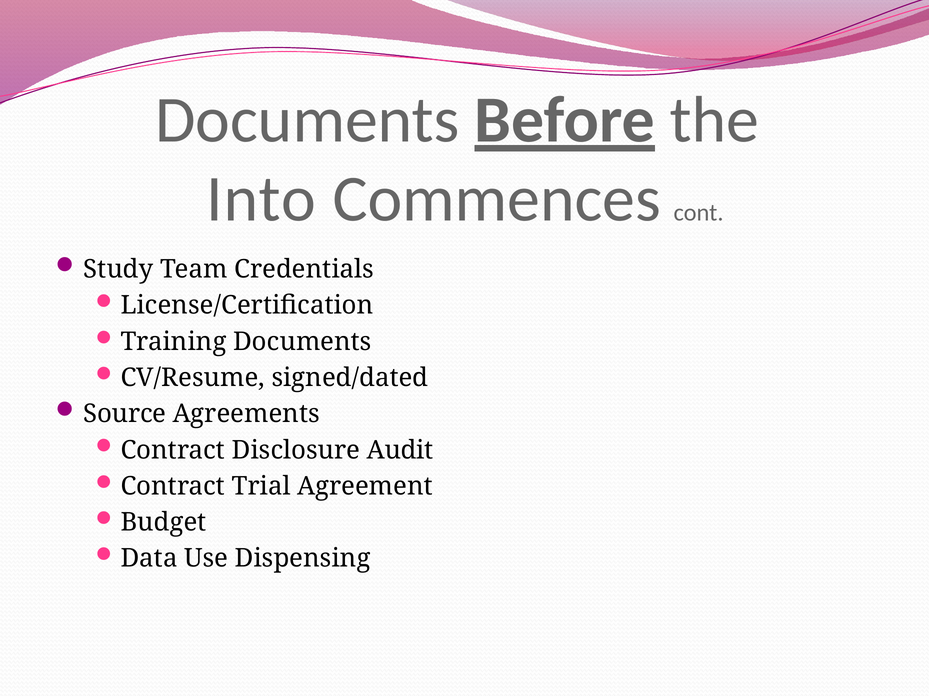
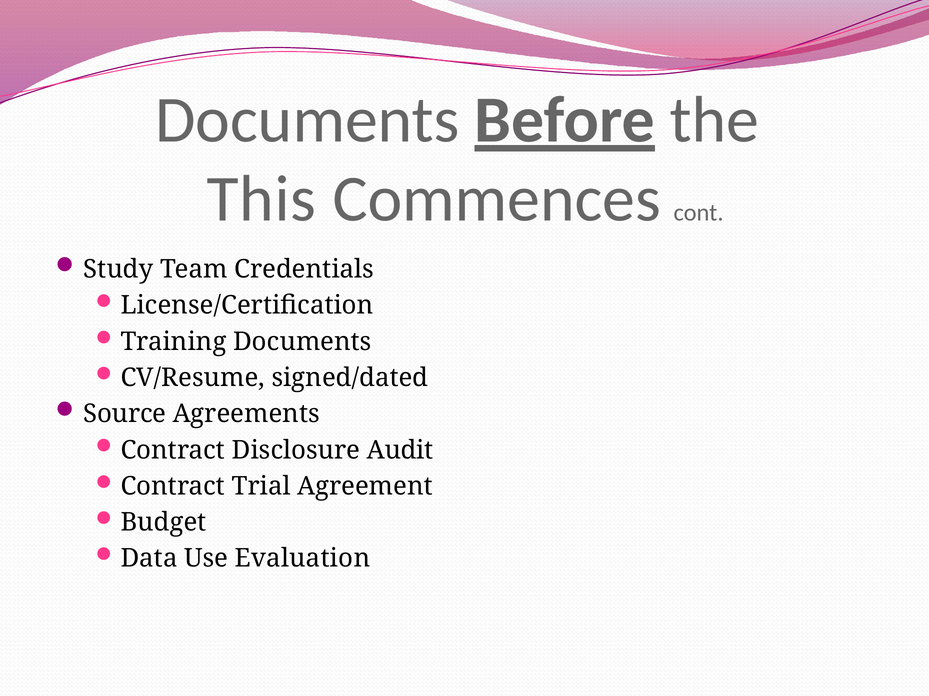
Into: Into -> This (261, 199)
Dispensing: Dispensing -> Evaluation (303, 559)
